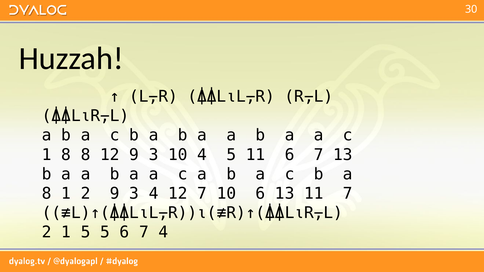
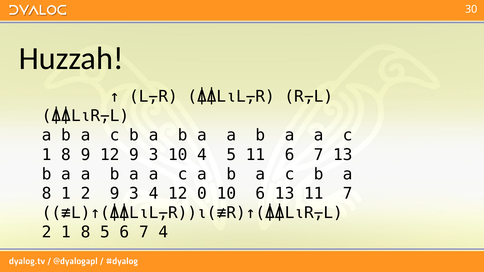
8 8: 8 -> 9 (86, 155)
12 7: 7 -> 0 (202, 194)
2 1 5: 5 -> 8 (86, 232)
